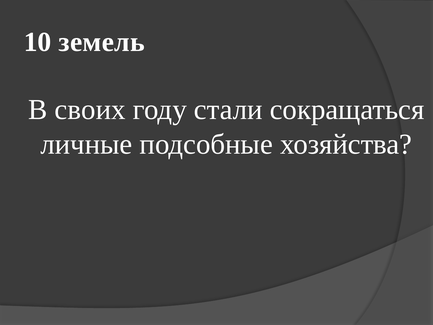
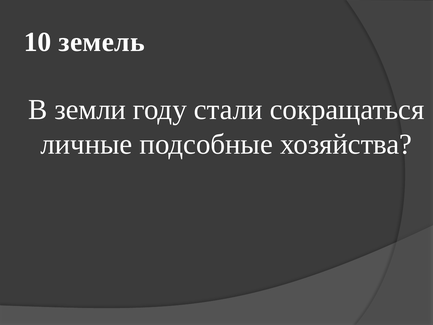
своих: своих -> земли (90, 109)
